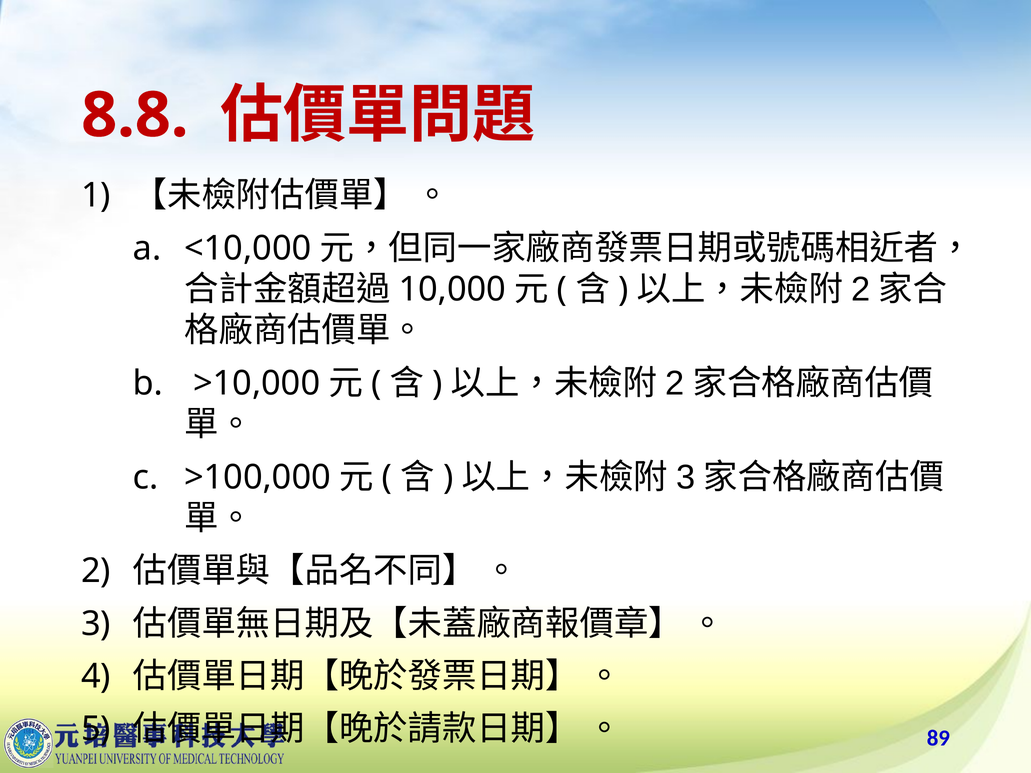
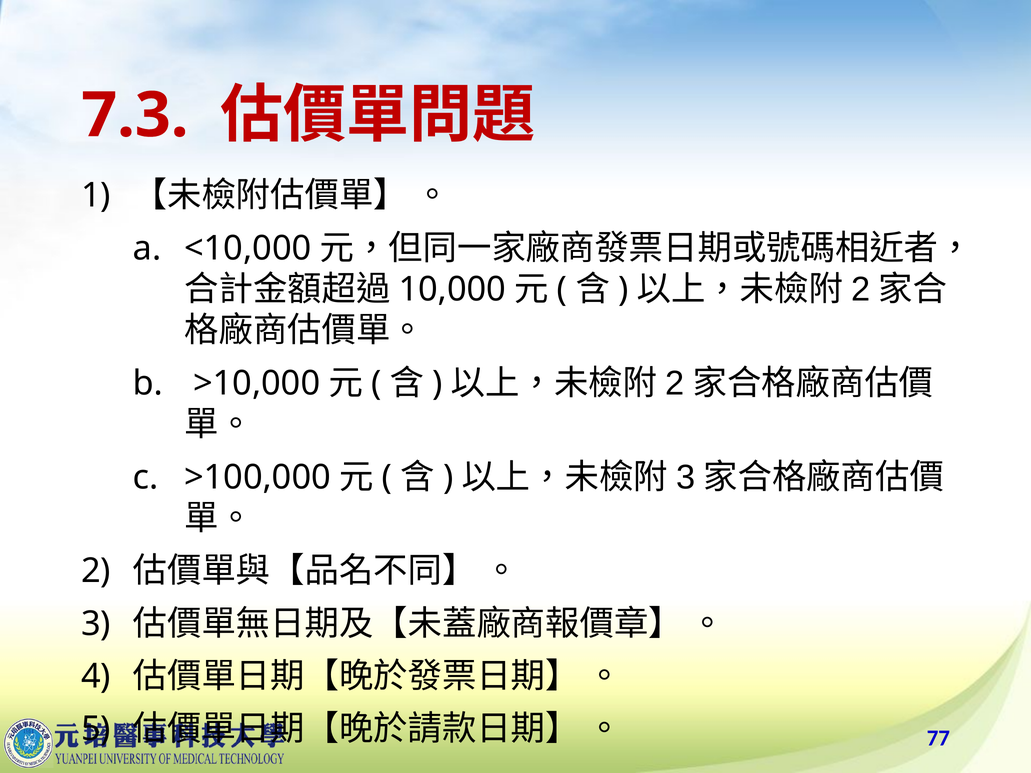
8.8: 8.8 -> 7.3 (135, 115)
89: 89 -> 77 (938, 739)
